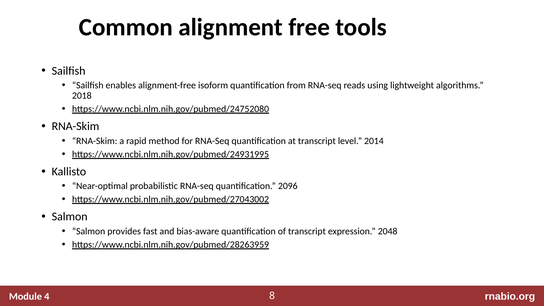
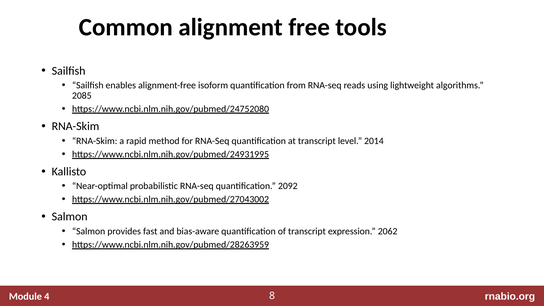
2018: 2018 -> 2085 (82, 96)
2096: 2096 -> 2092 (288, 186)
2048: 2048 -> 2062 (388, 231)
